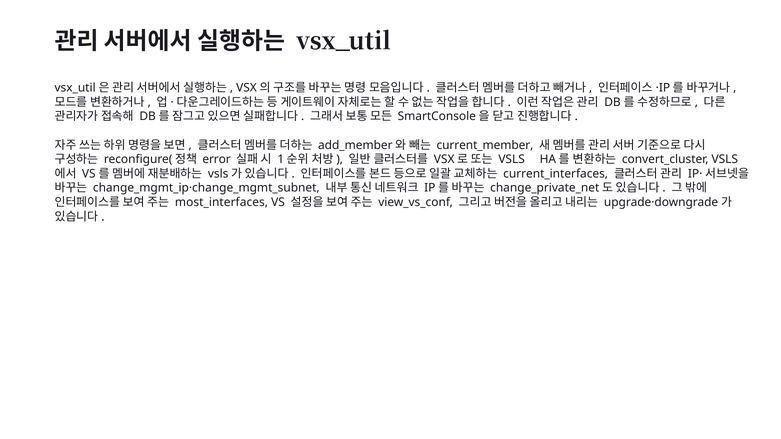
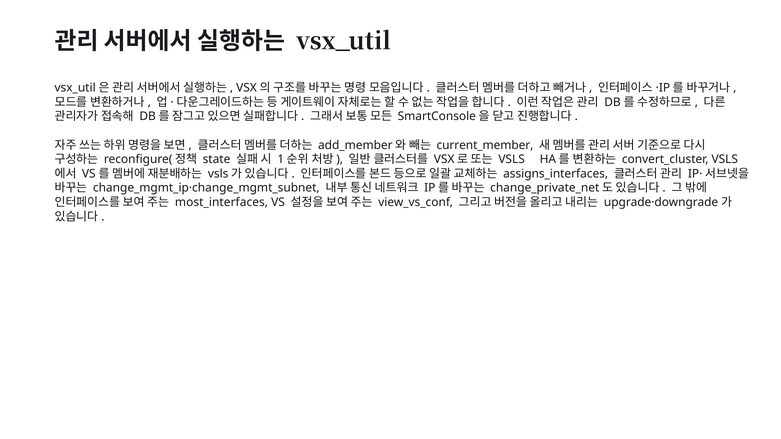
error: error -> state (217, 160)
current_interfaces: current_interfaces -> assigns_interfaces (556, 174)
